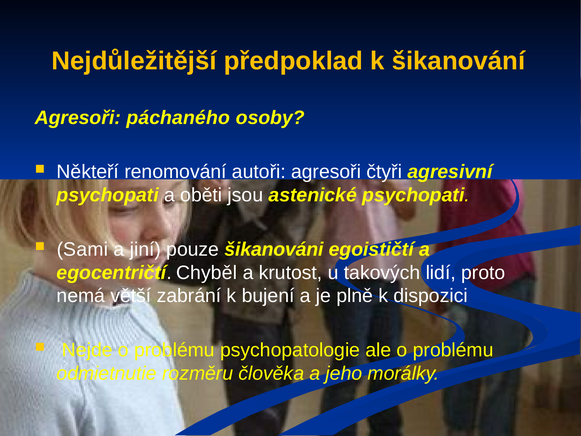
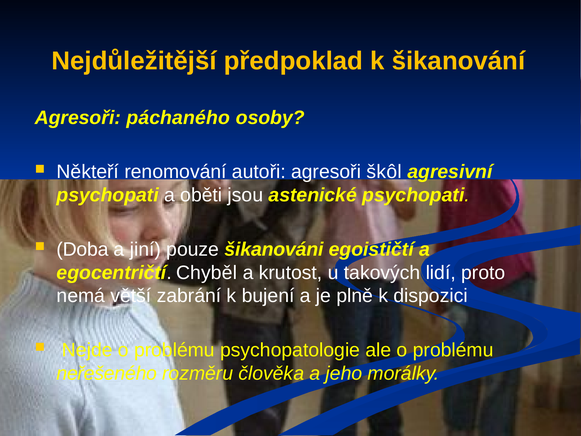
čtyři: čtyři -> škôl (384, 172)
Sami: Sami -> Doba (83, 249)
odmietnutie: odmietnutie -> neřešeného (107, 373)
